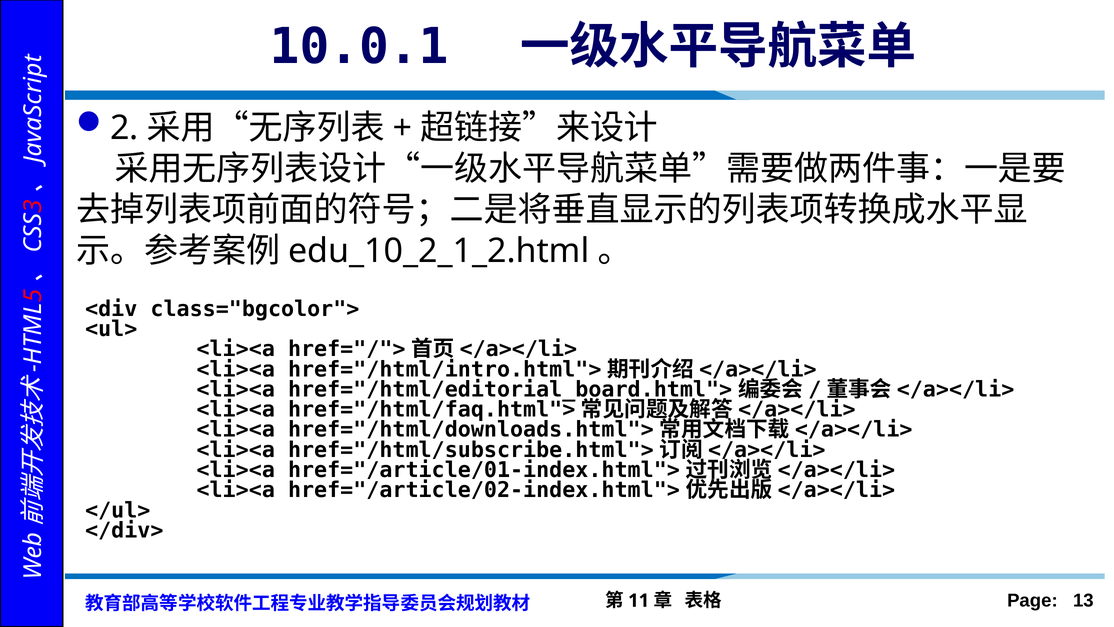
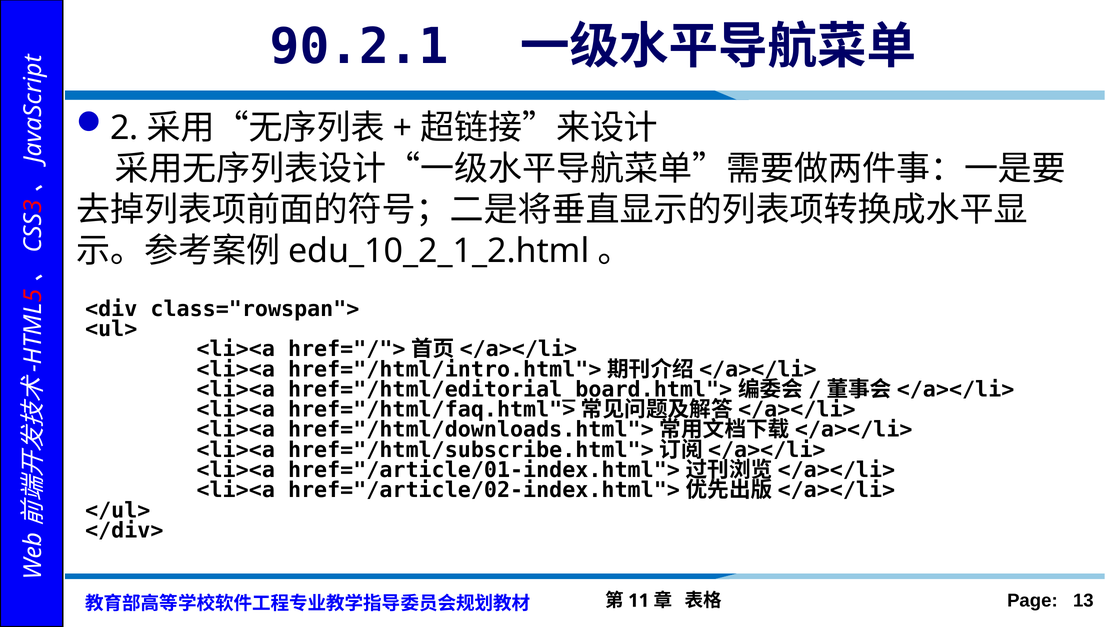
10.0.1: 10.0.1 -> 90.2.1 (359, 47)
class="bgcolor">: class="bgcolor"> -> class="rowspan"> (255, 309)
